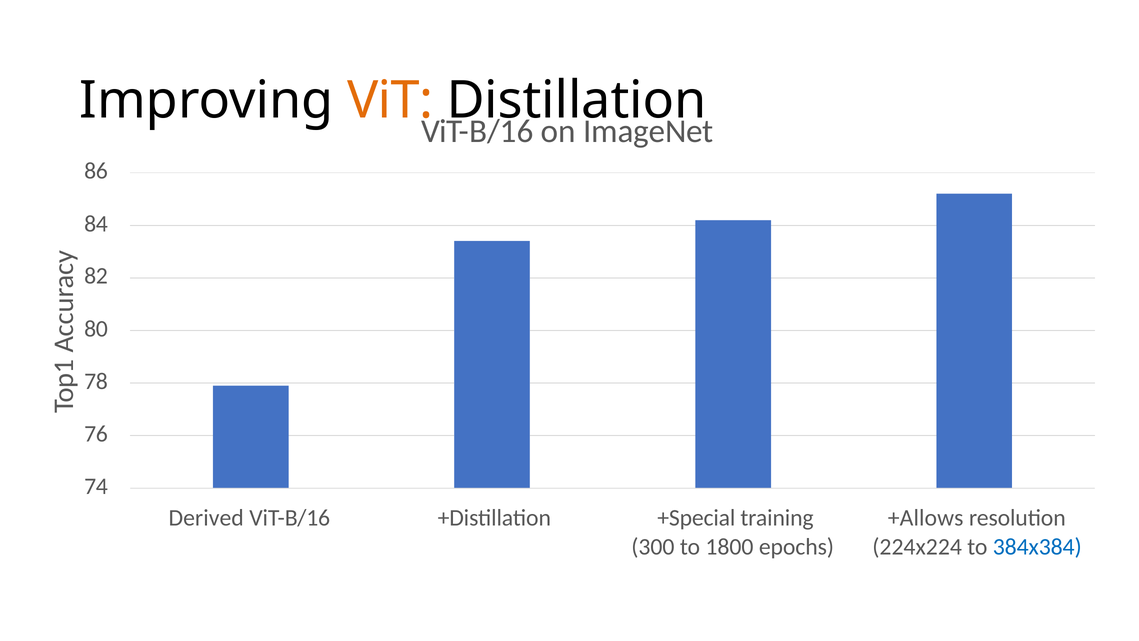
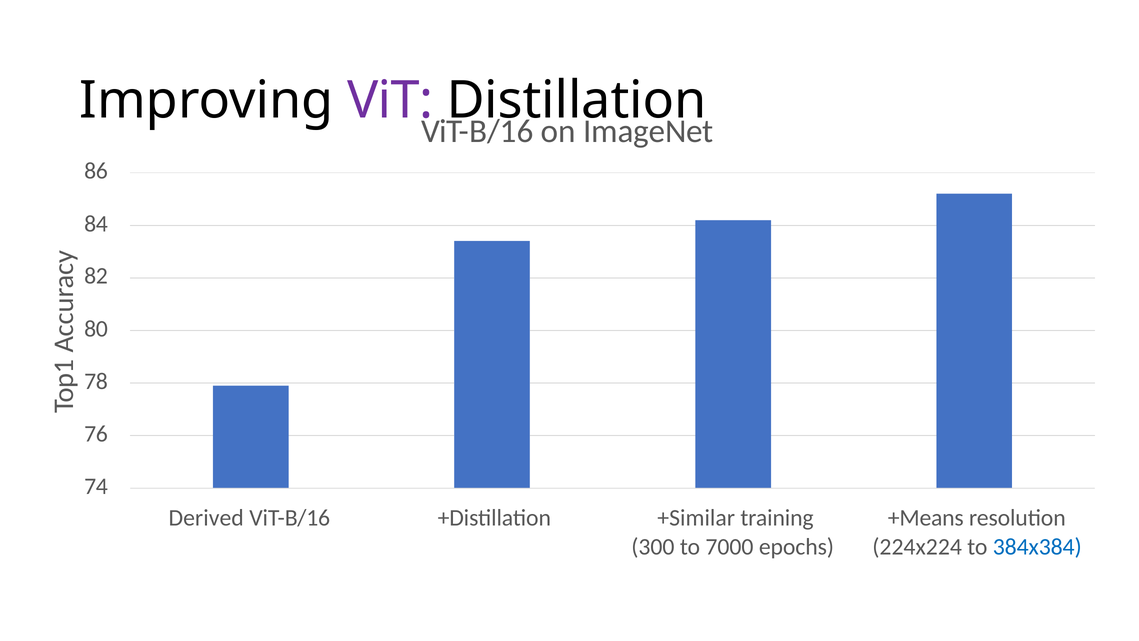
ViT colour: orange -> purple (390, 100)
+Allows: +Allows -> +Means (926, 518)
+Special: +Special -> +Similar (696, 518)
1800: 1800 -> 7000 (729, 547)
